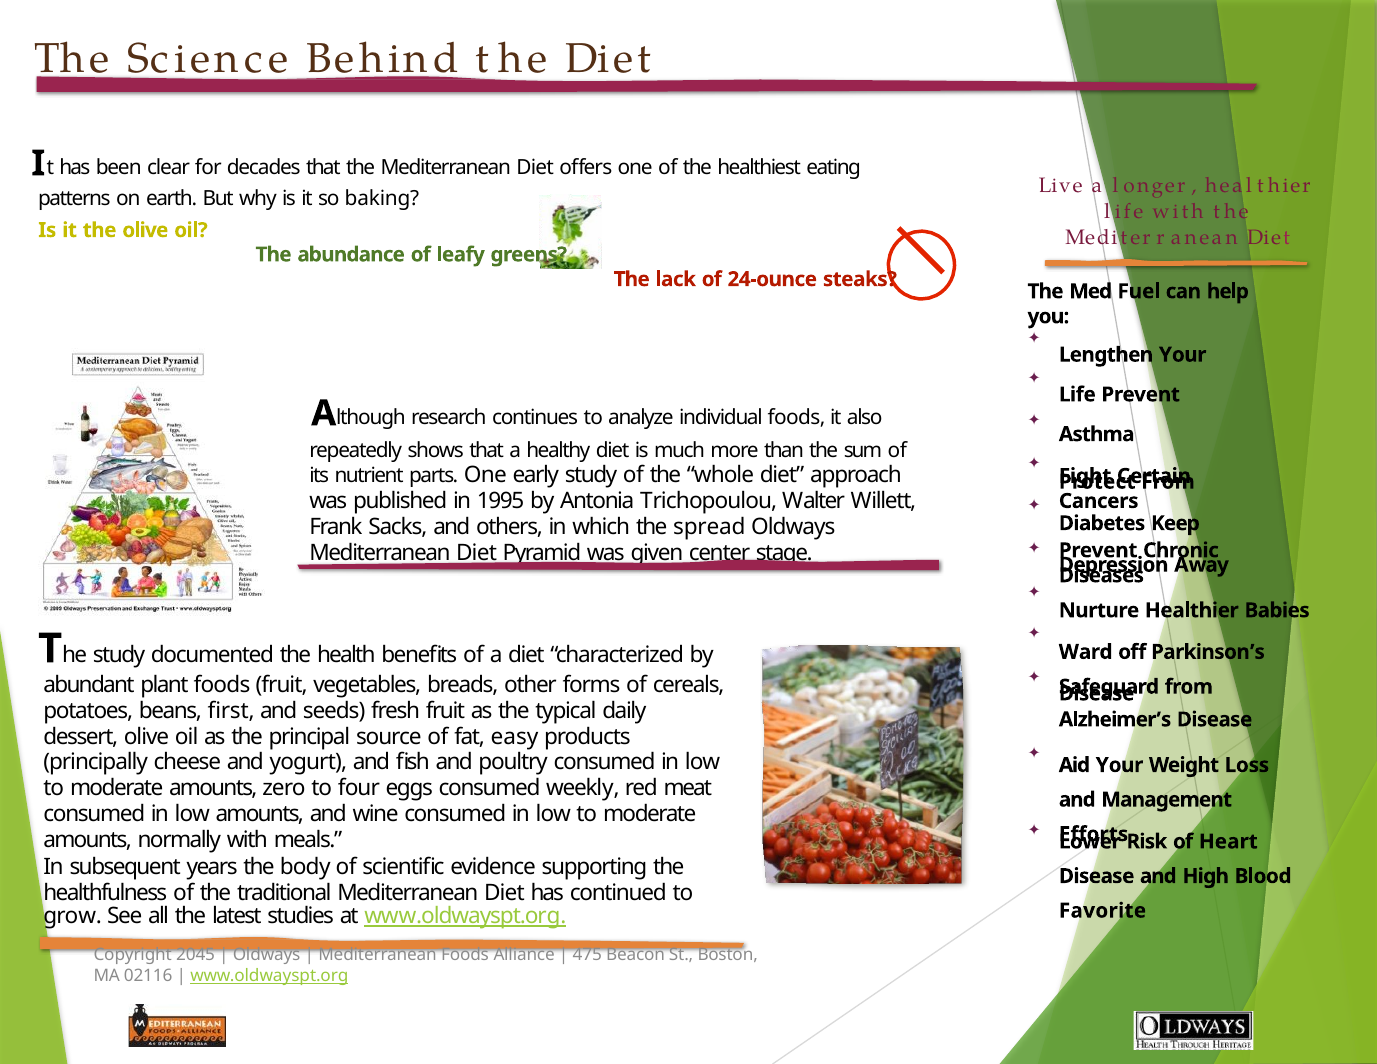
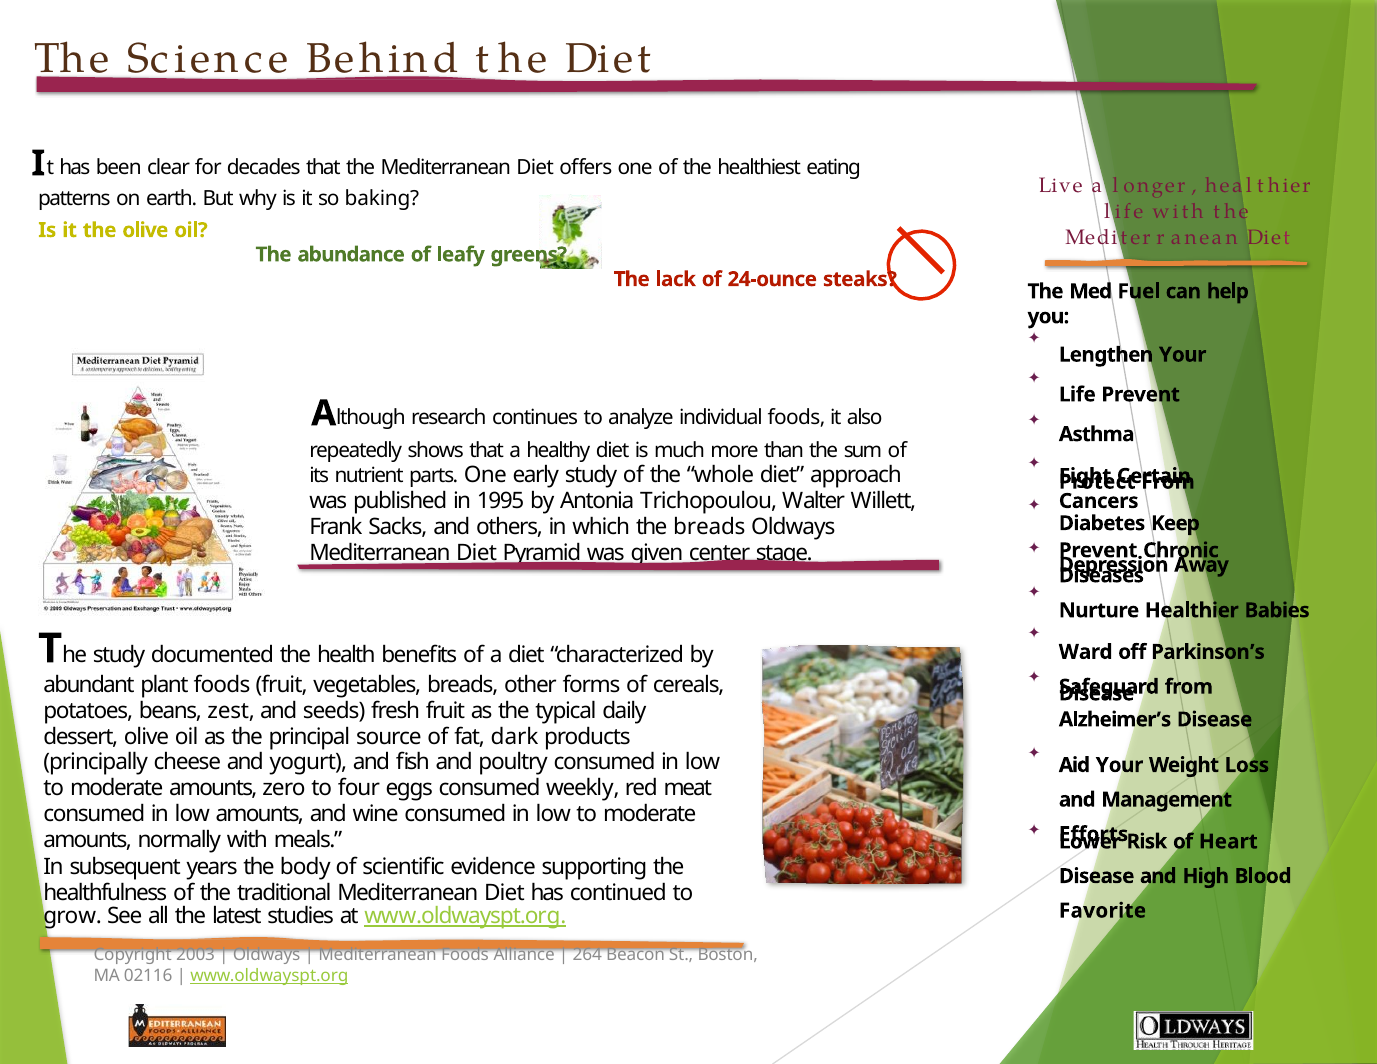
the spread: spread -> breads (709, 527)
first: first -> zest (231, 711)
easy: easy -> dark (515, 737)
2045: 2045 -> 2003 (196, 955)
475: 475 -> 264 (587, 955)
